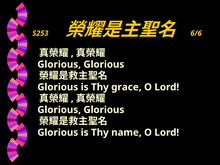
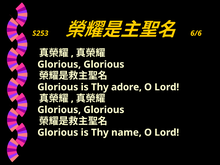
grace: grace -> adore (126, 87)
